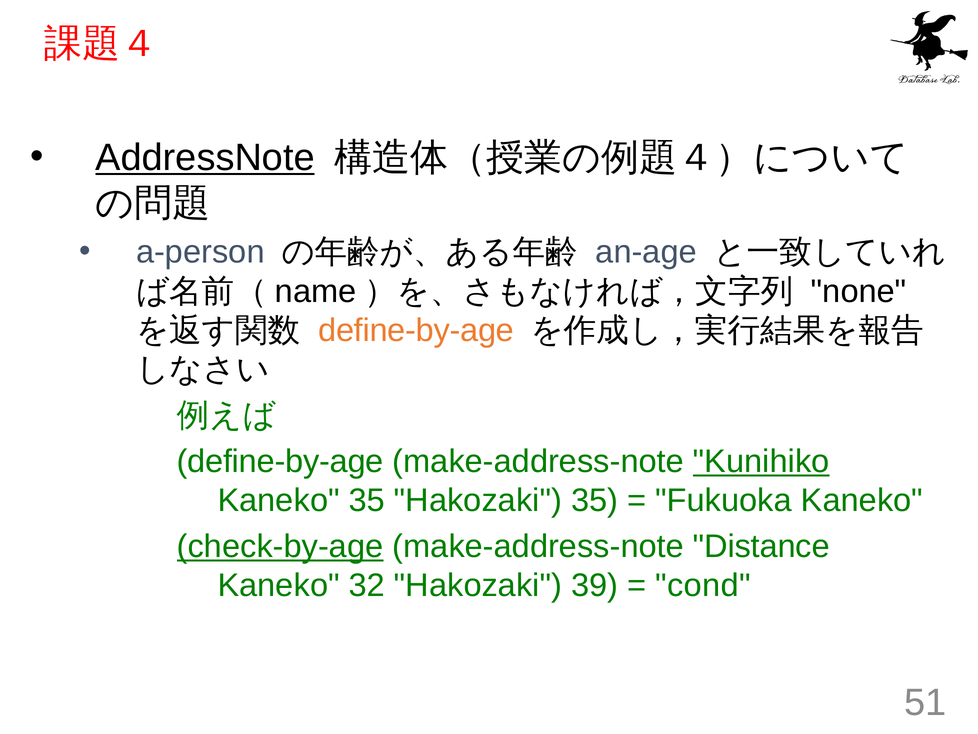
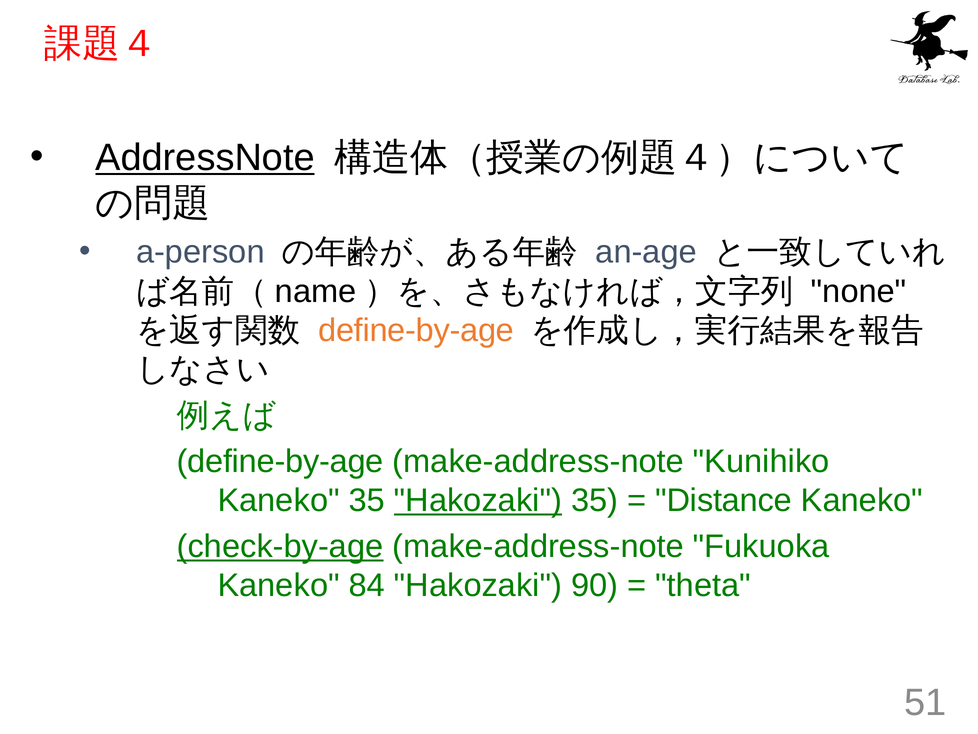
Kunihiko underline: present -> none (761, 461)
Hakozaki underline: none -> present (478, 500)
Fukuoka: Fukuoka -> Distance (724, 500)
Distance: Distance -> Fukuoka (761, 546)
32: 32 -> 84 (367, 585)
39: 39 -> 90 (595, 585)
cond: cond -> theta (703, 585)
